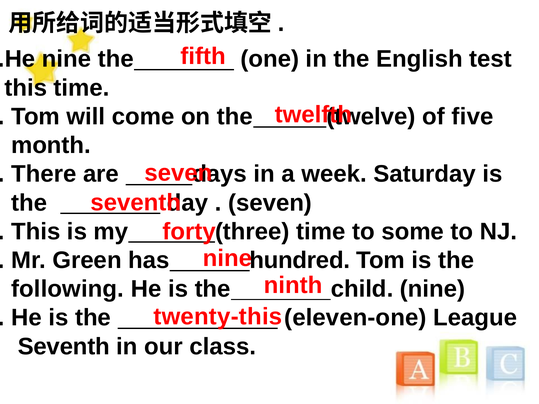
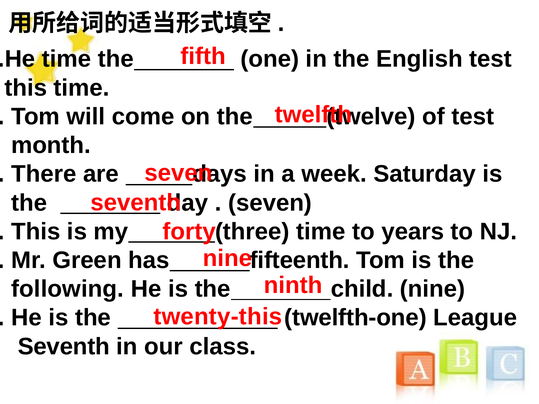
nine: nine -> time (67, 59)
of five: five -> test (473, 117)
some: some -> years (413, 232)
hundred: hundred -> fifteenth (300, 260)
eleven-one: eleven-one -> twelfth-one (355, 318)
